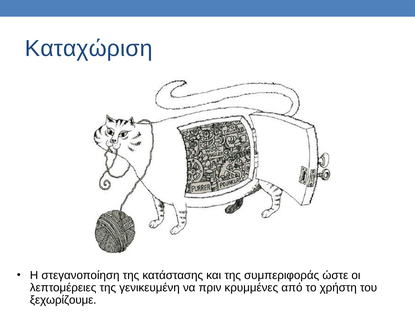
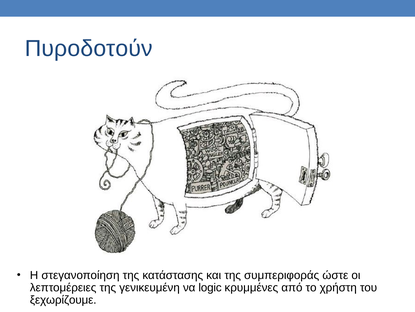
Καταχώριση: Καταχώριση -> Πυροδοτούν (89, 48)
πριν: πριν -> logic (210, 287)
